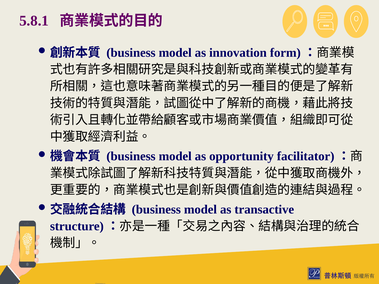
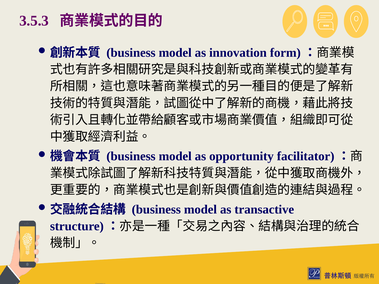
5.8.1: 5.8.1 -> 3.5.3 (34, 21)
